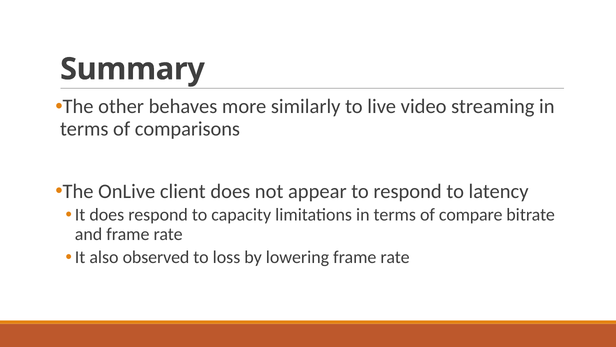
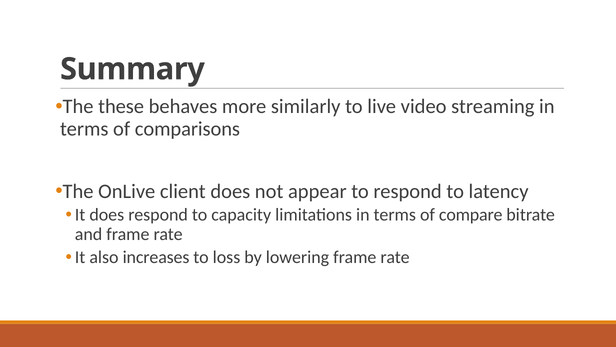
other: other -> these (121, 107)
observed: observed -> increases (156, 257)
